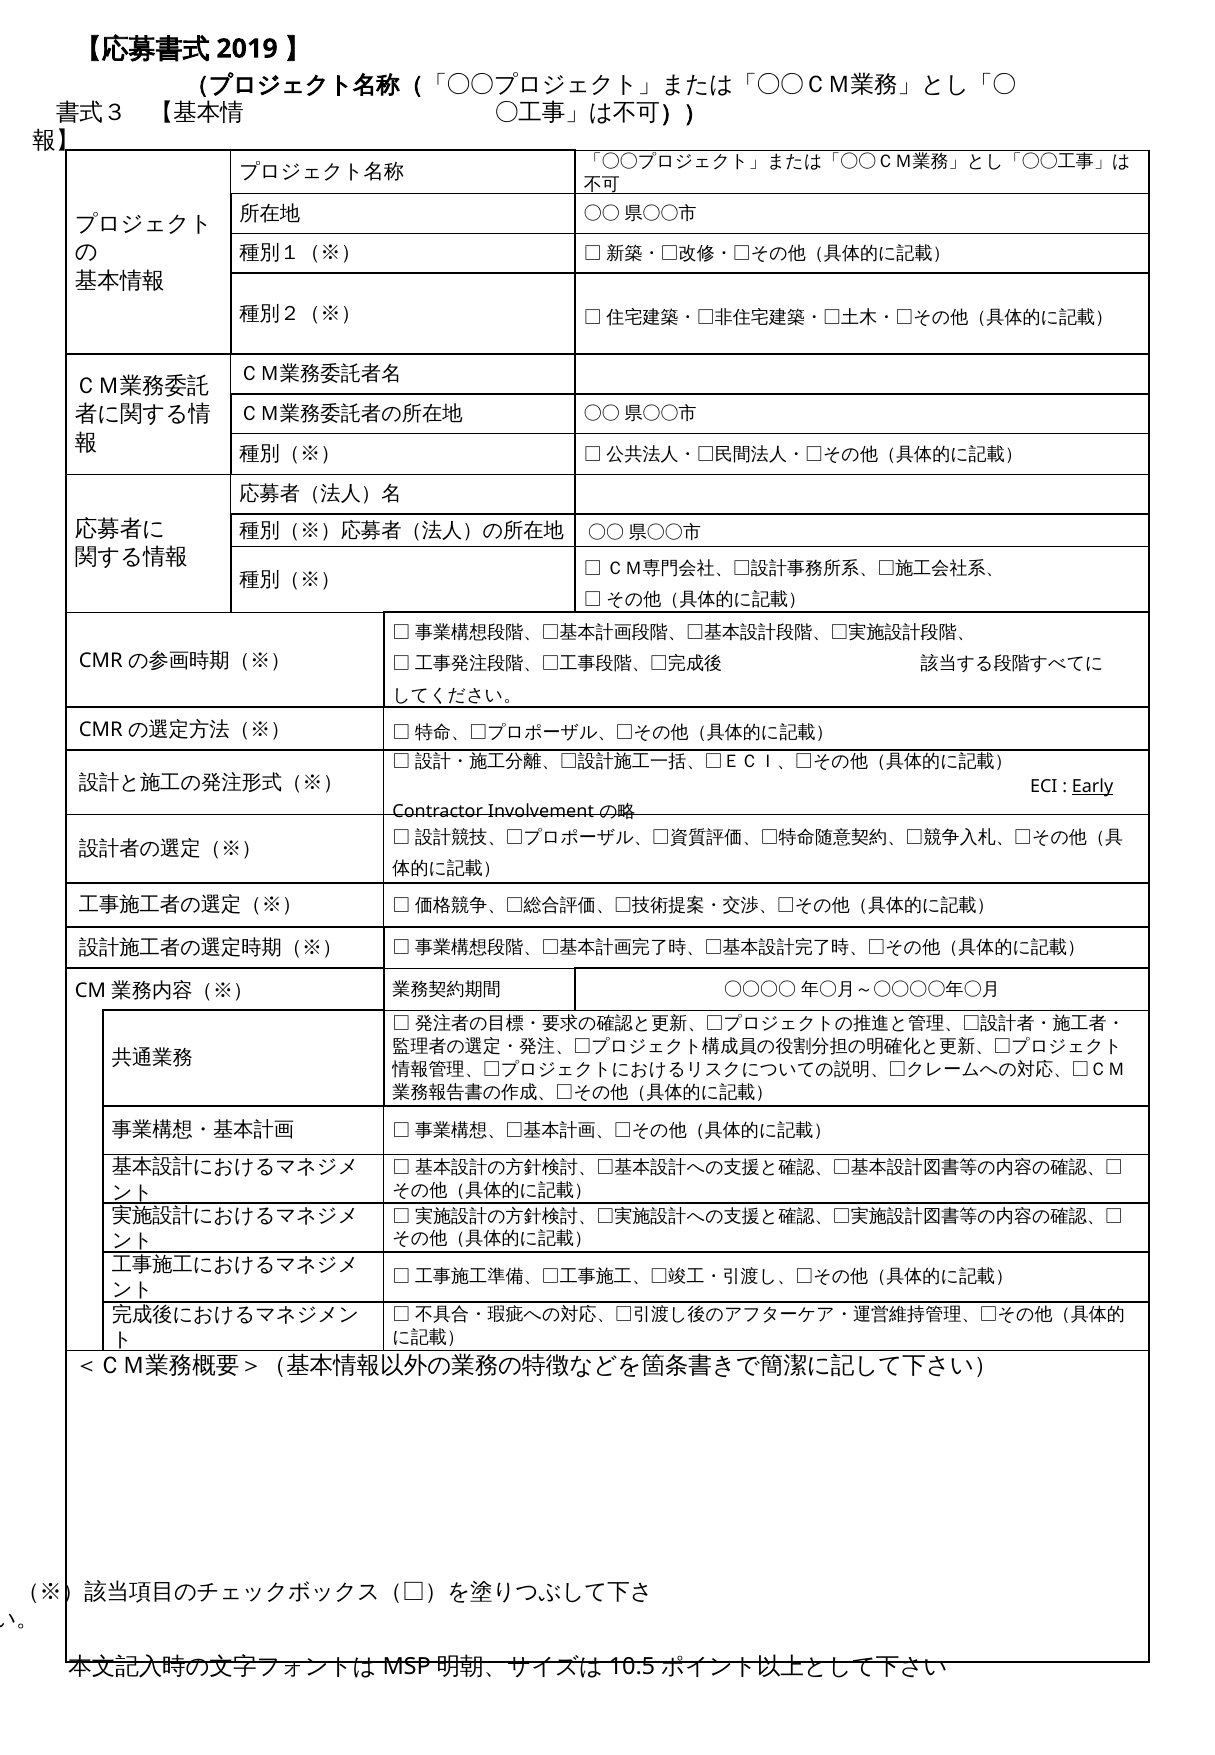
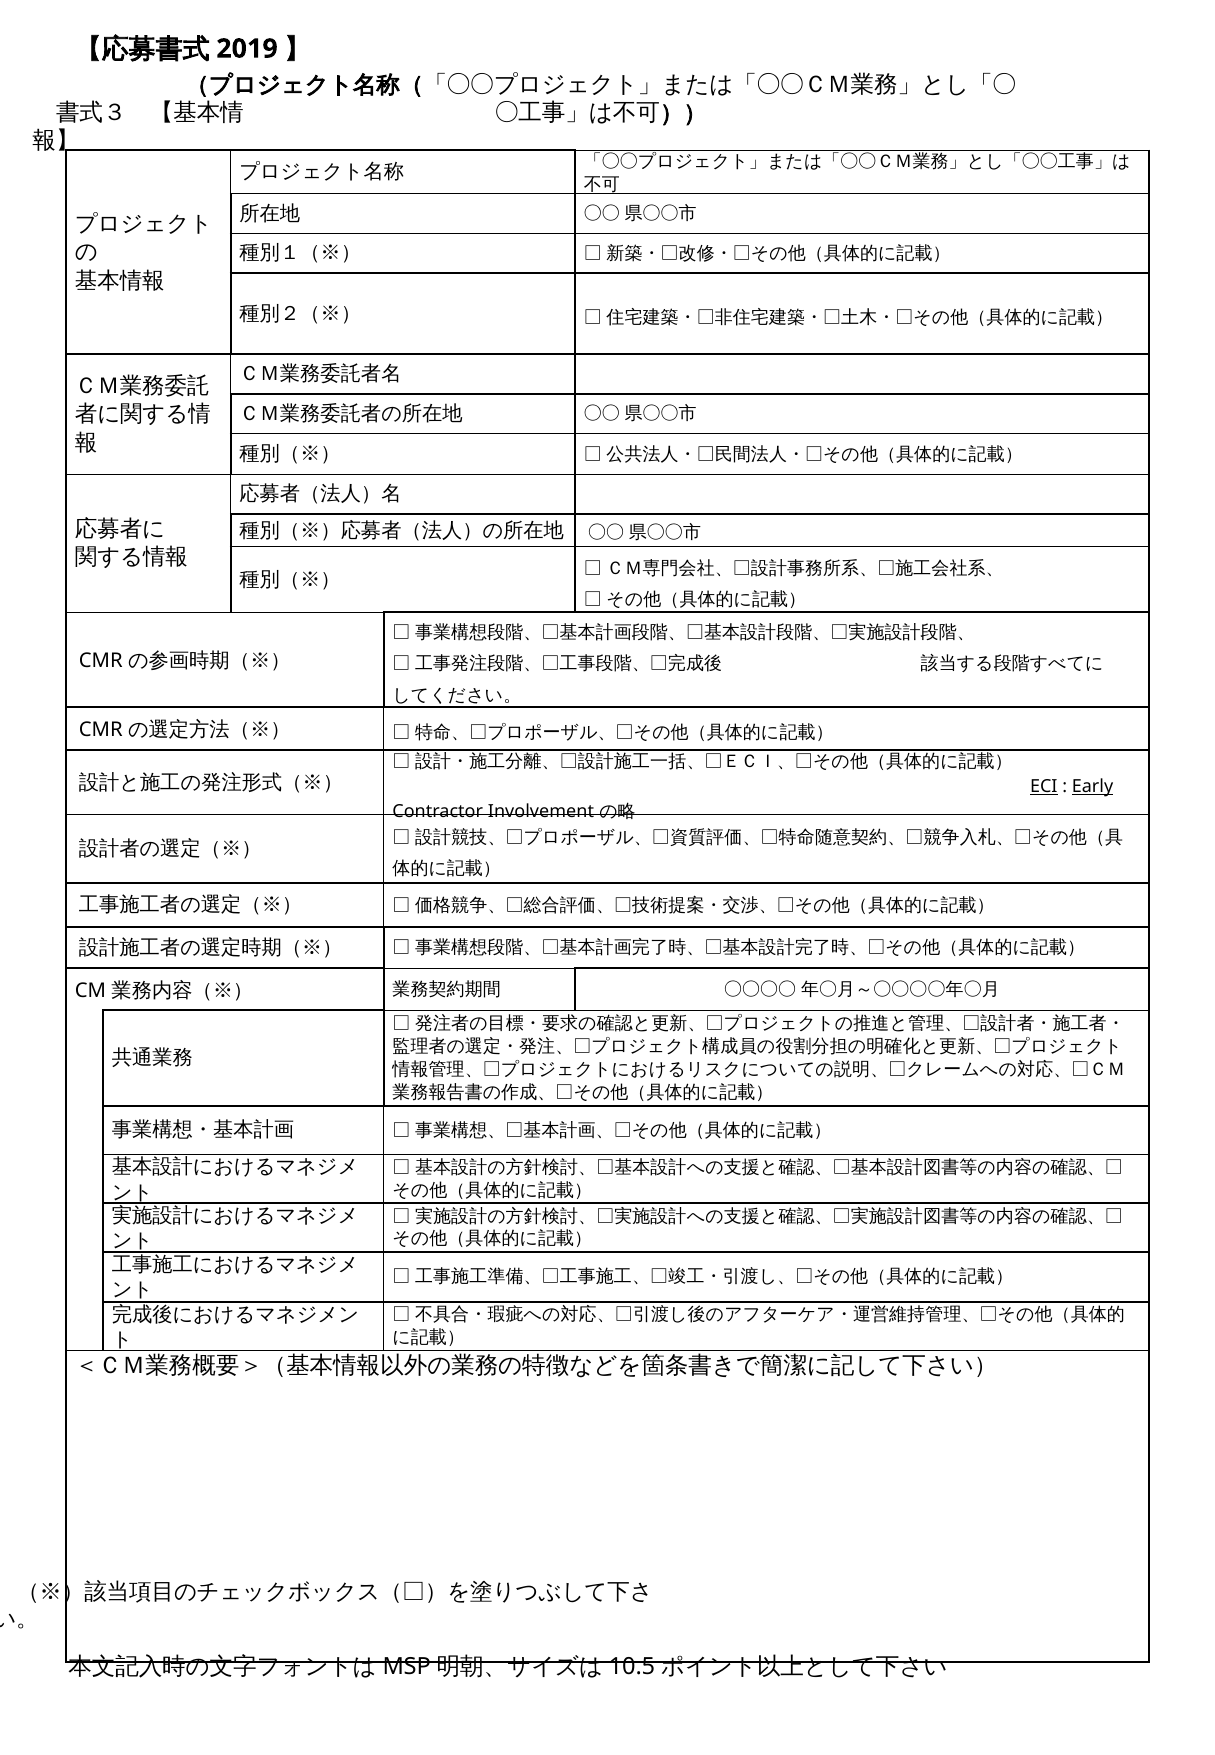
ECI underline: none -> present (1044, 786)
